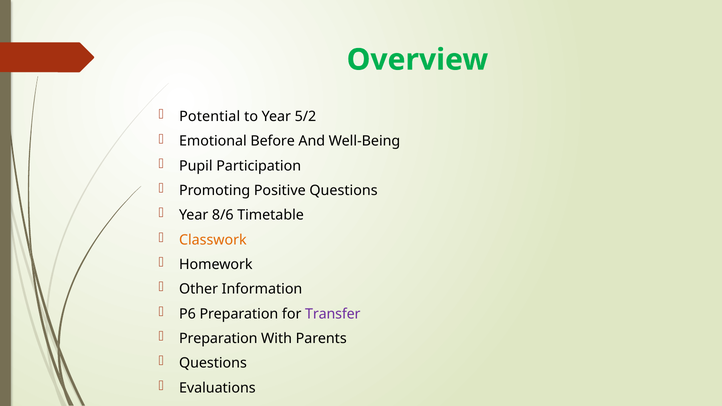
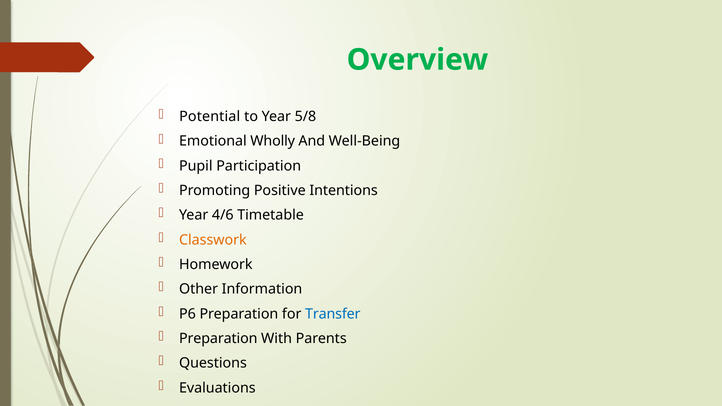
5/2: 5/2 -> 5/8 (305, 117)
Before: Before -> Wholly (273, 141)
Positive Questions: Questions -> Intentions (344, 191)
8/6: 8/6 -> 4/6 (223, 215)
Transfer colour: purple -> blue (333, 314)
